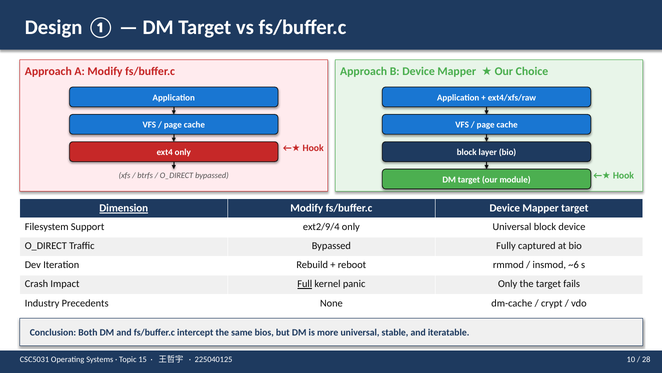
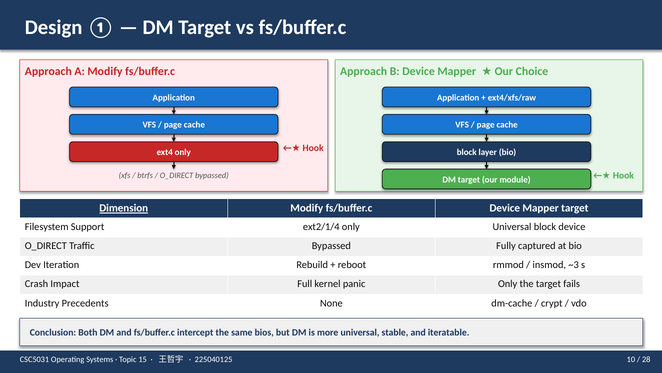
ext2/9/4: ext2/9/4 -> ext2/1/4 (321, 227)
~6: ~6 -> ~3 (574, 265)
Full underline: present -> none (305, 284)
